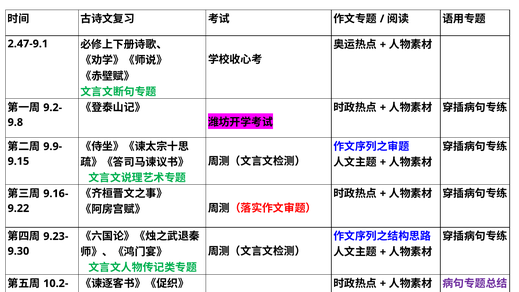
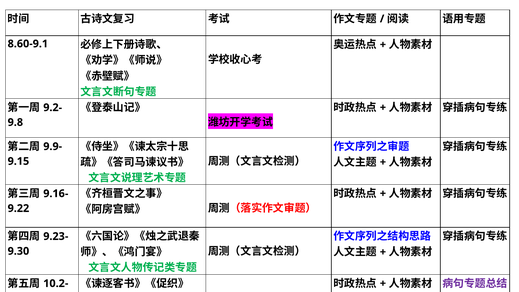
2.47-9.1: 2.47-9.1 -> 8.60-9.1 (28, 44)
